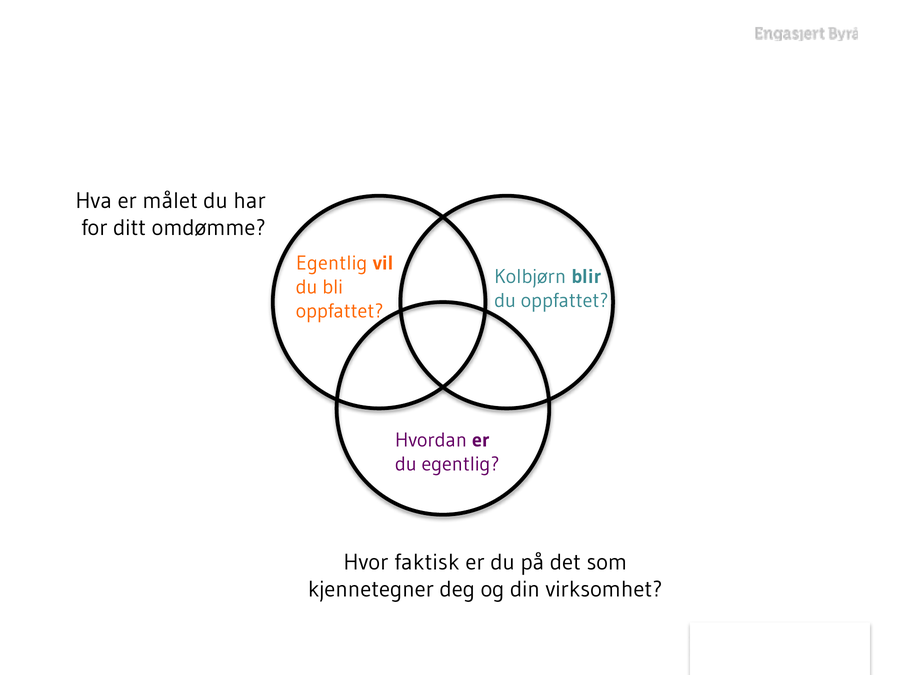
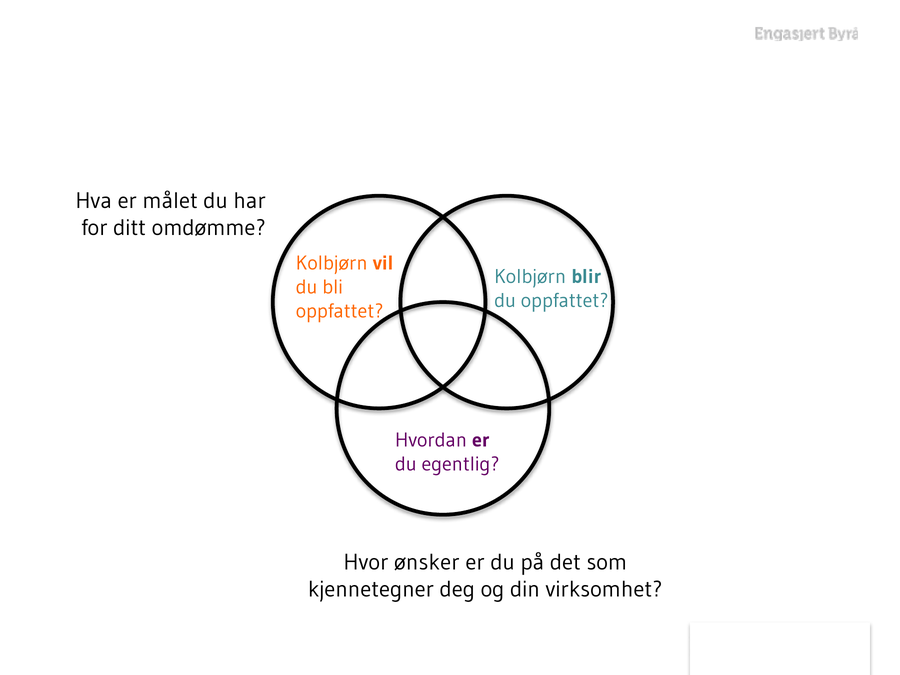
Egentlig: Egentlig -> Kolbjørn (332, 263)
faktisk: faktisk -> ønsker (427, 563)
